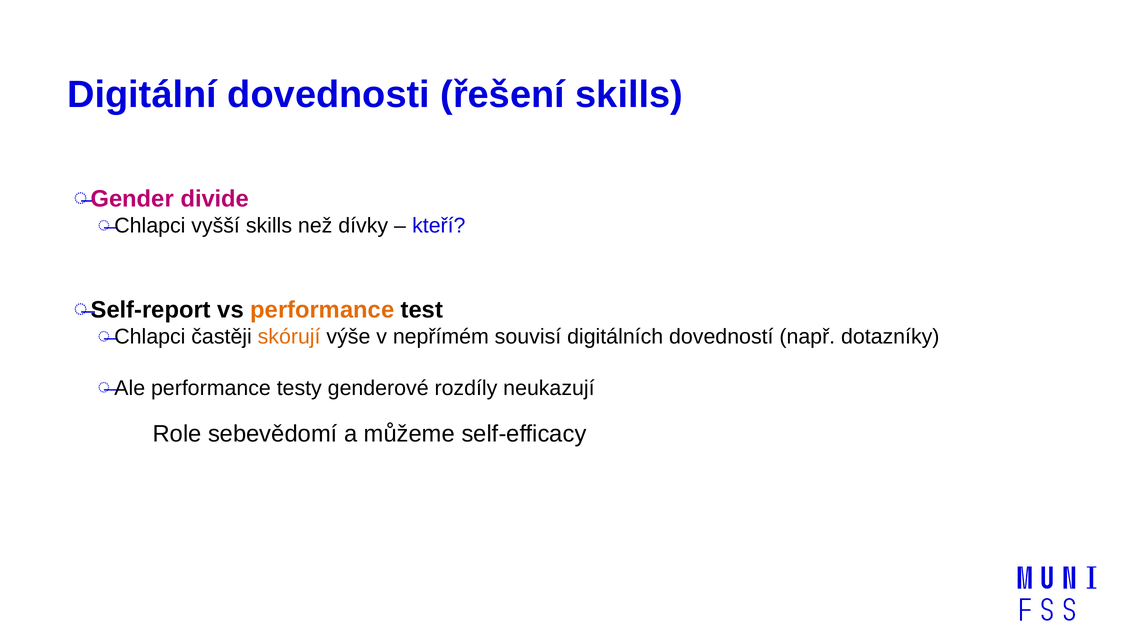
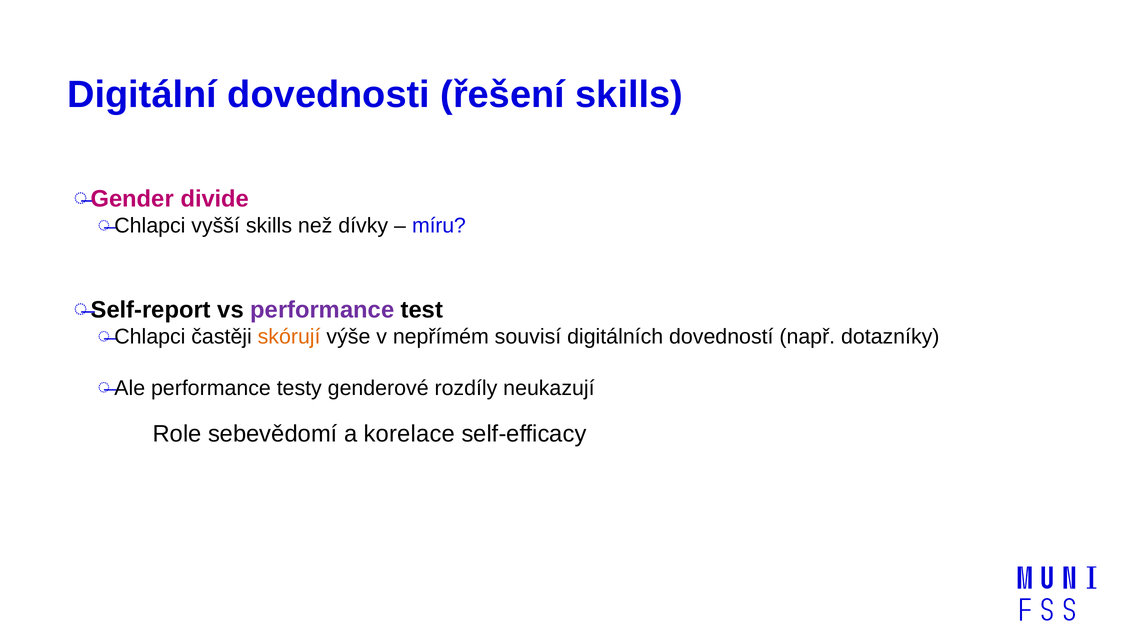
kteří: kteří -> míru (439, 226)
performance colour: orange -> purple (322, 310)
můžeme: můžeme -> korelace (409, 434)
